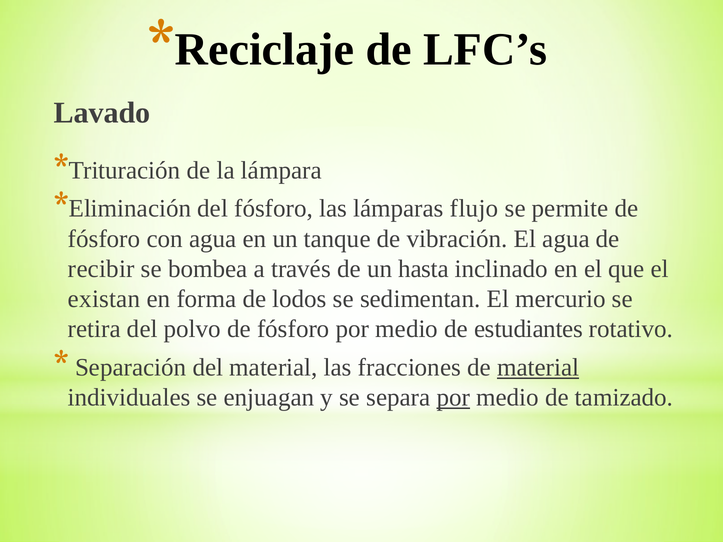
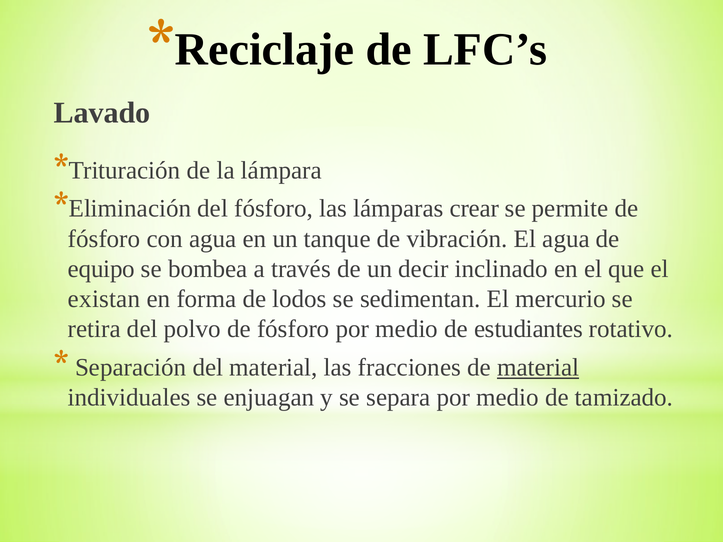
flujo: flujo -> crear (474, 209)
recibir: recibir -> equipo (101, 269)
hasta: hasta -> decir (423, 269)
por underline: present -> none (453, 398)
